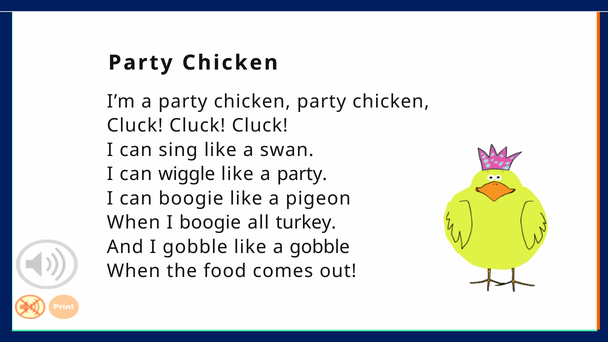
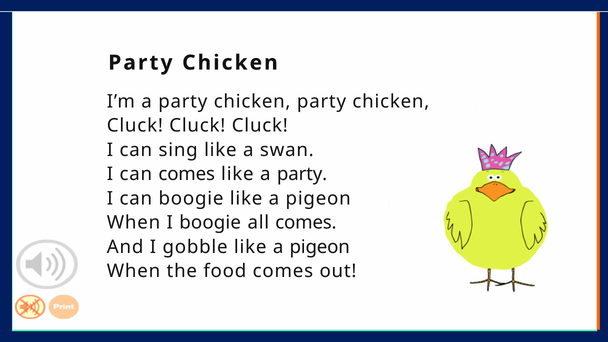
can wiggle: wiggle -> comes (187, 174)
all turkey: turkey -> comes (306, 223)
gobble like a gobble: gobble -> pigeon (320, 247)
